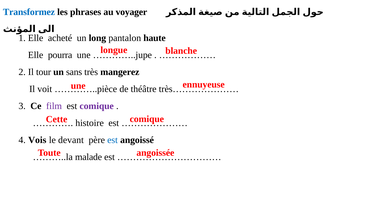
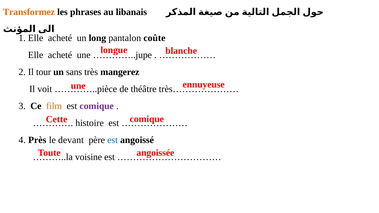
Transformez colour: blue -> orange (29, 12)
voyager: voyager -> libanais (131, 12)
haute: haute -> coûte (154, 38)
pourra: pourra -> acheté (60, 55)
film colour: purple -> orange (54, 106)
Vois: Vois -> Près (37, 140)
malade: malade -> voisine (89, 157)
